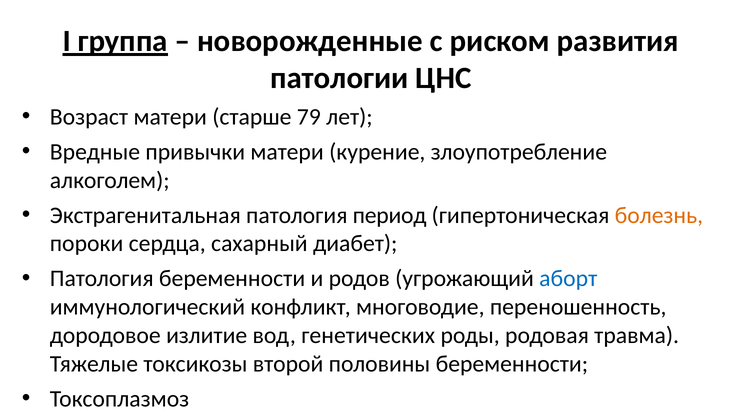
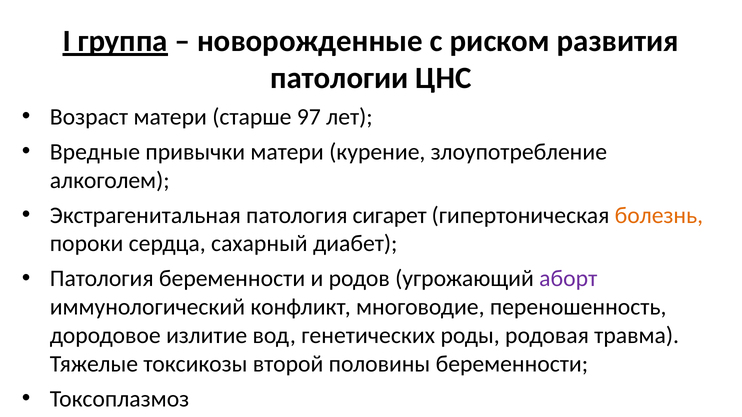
79: 79 -> 97 (309, 117)
период: период -> сигарет (390, 215)
аборт colour: blue -> purple (568, 279)
